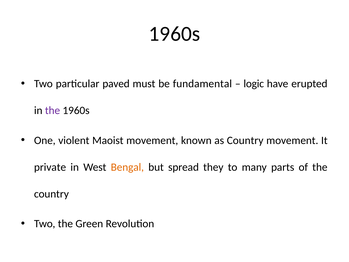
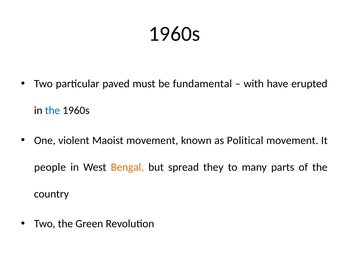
logic: logic -> with (254, 84)
the colour: purple -> blue (53, 110)
as Country: Country -> Political (245, 140)
private: private -> people (50, 167)
